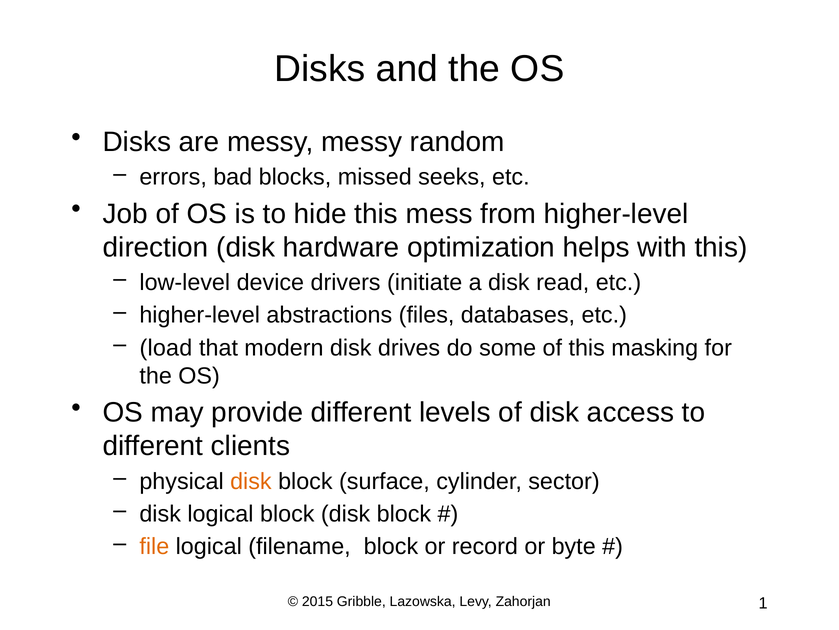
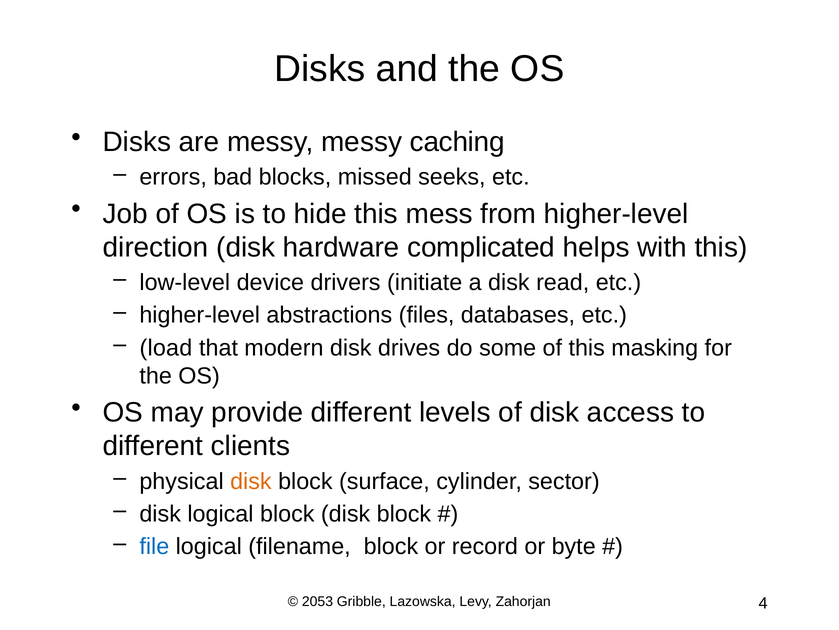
random: random -> caching (457, 142)
optimization: optimization -> complicated (481, 247)
file colour: orange -> blue (154, 546)
2015: 2015 -> 2053 (317, 601)
1: 1 -> 4 (763, 602)
